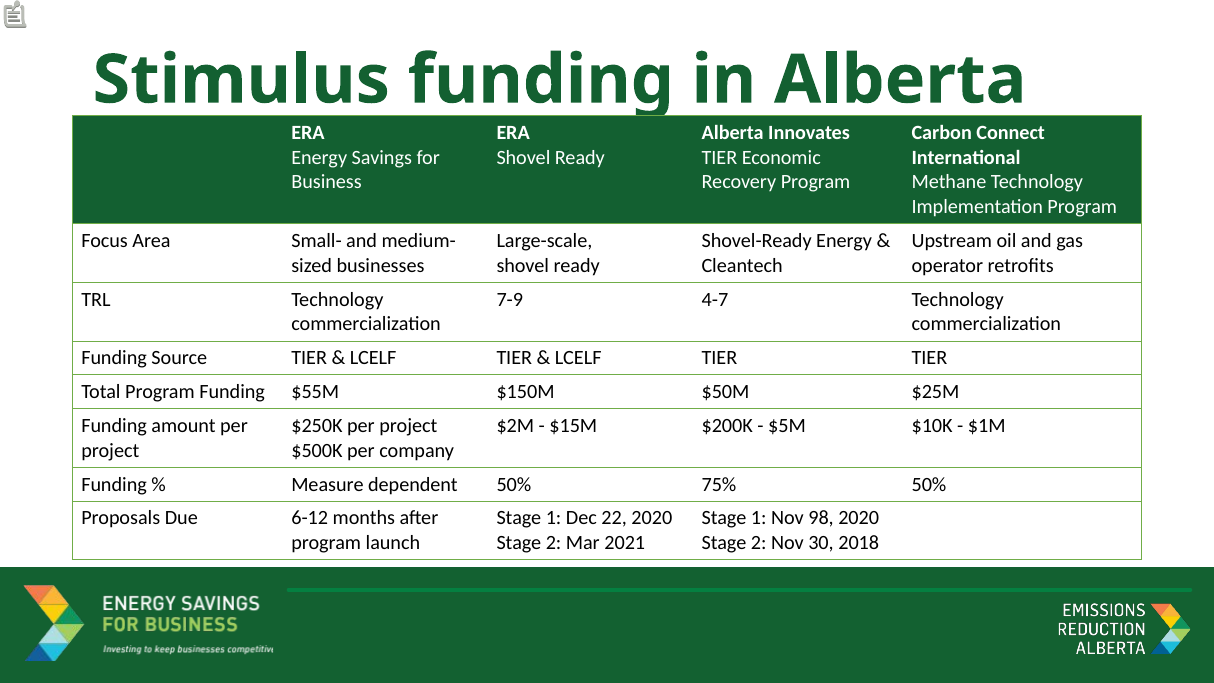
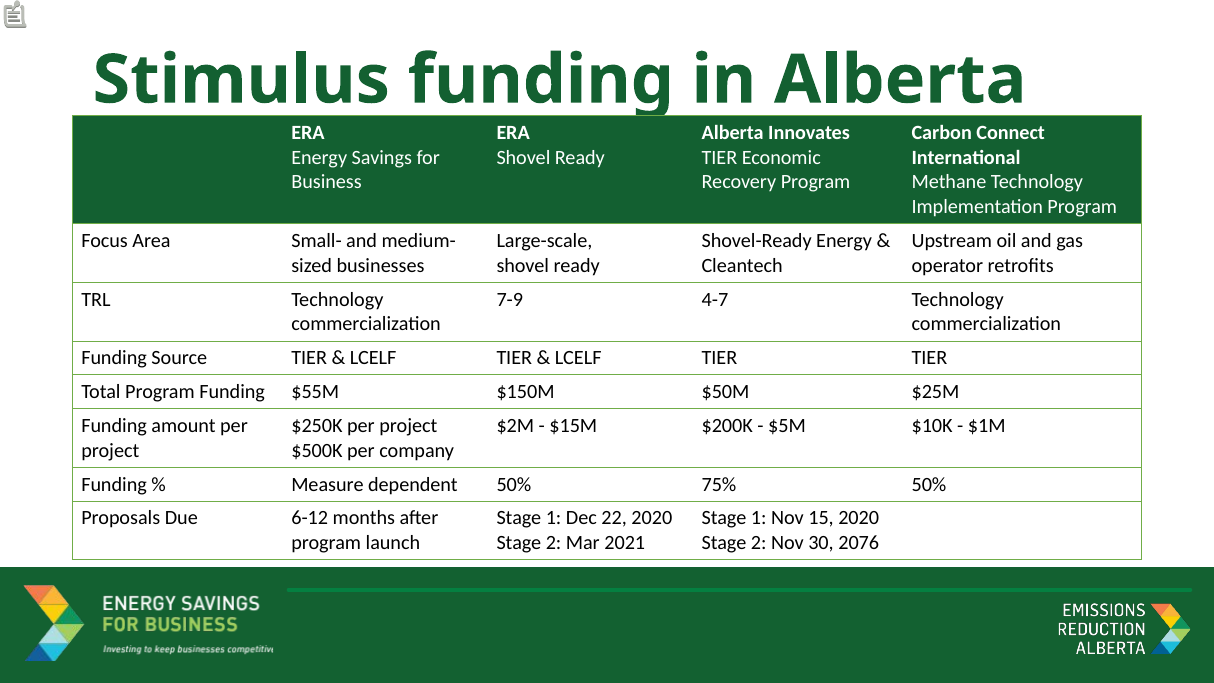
98: 98 -> 15 (821, 518)
2018: 2018 -> 2076 (859, 543)
